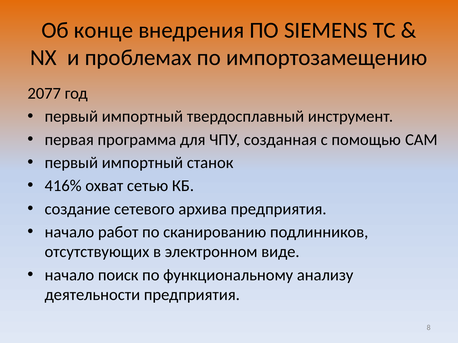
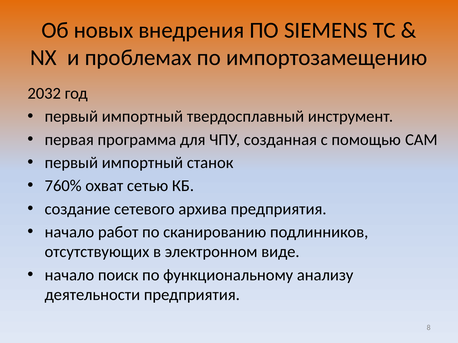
конце: конце -> новых (104, 30)
2077: 2077 -> 2032 (44, 94)
416%: 416% -> 760% (63, 186)
